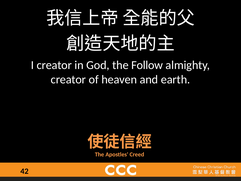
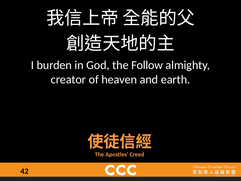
I creator: creator -> burden (54, 65)
